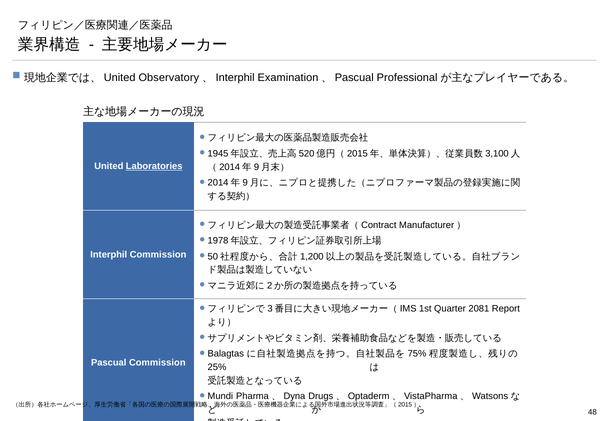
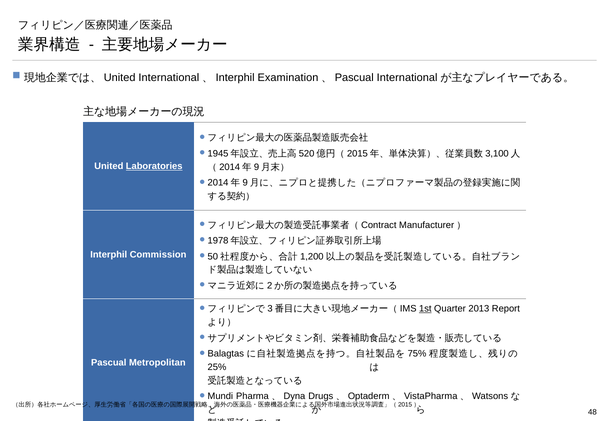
Observatory: Observatory -> International (169, 78)
Professional: Professional -> International (407, 78)
1st underline: none -> present (425, 309)
2081: 2081 -> 2013 (479, 309)
Pascual Commission: Commission -> Metropolitan (157, 363)
